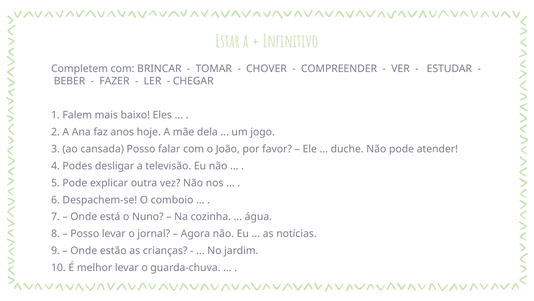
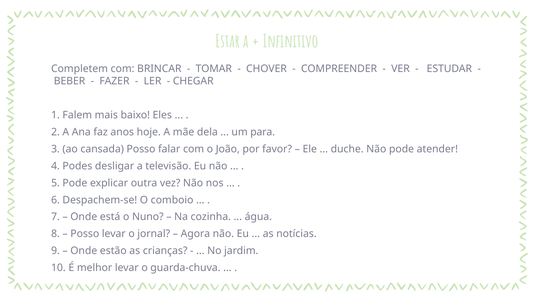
jogo: jogo -> para (263, 132)
